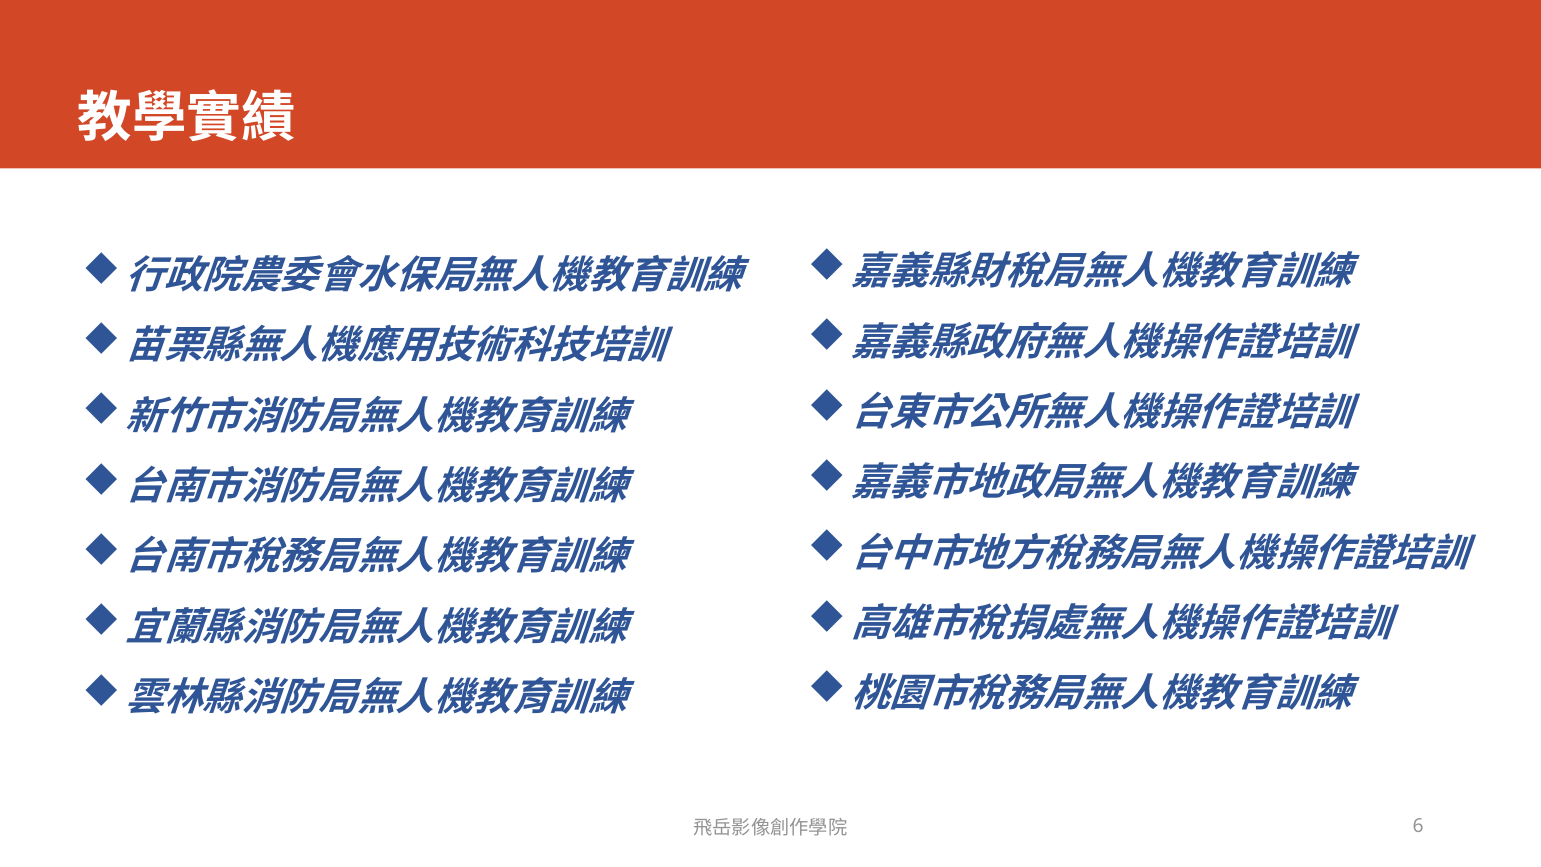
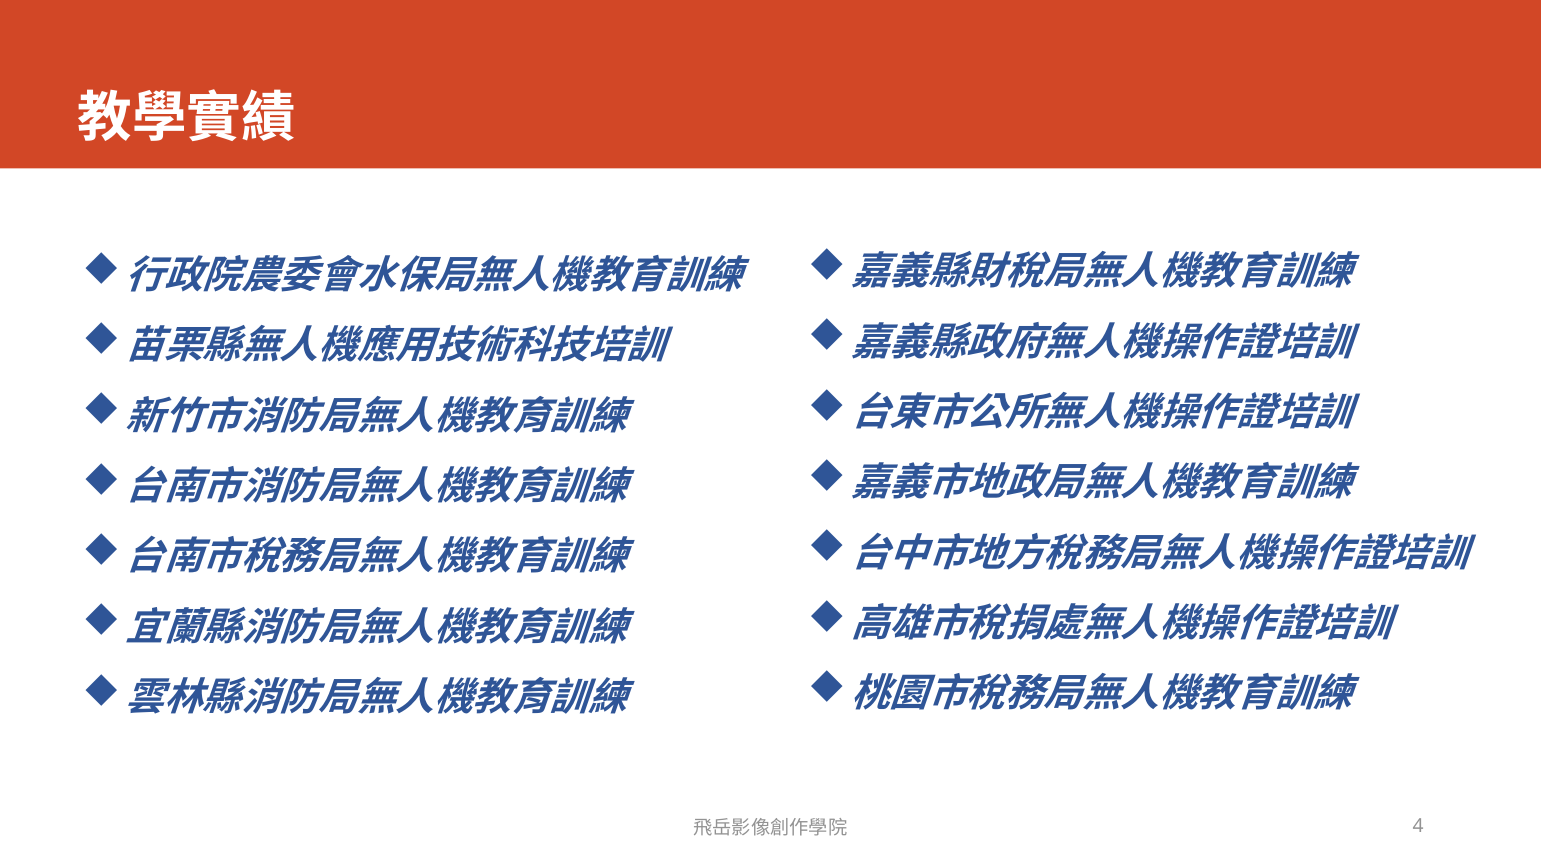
6: 6 -> 4 (1418, 826)
